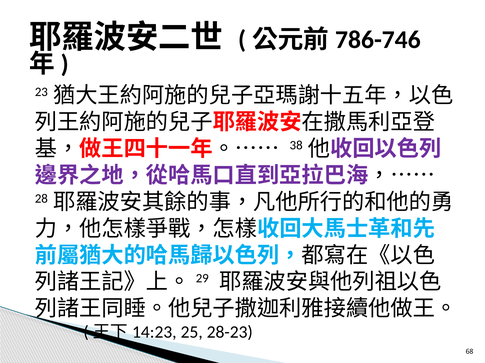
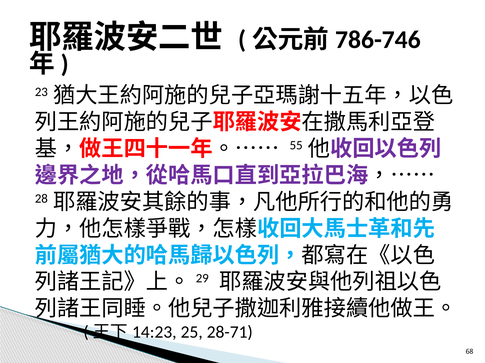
38: 38 -> 55 (296, 146)
28-23: 28-23 -> 28-71 (230, 333)
